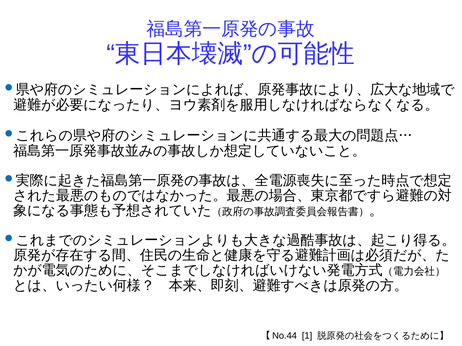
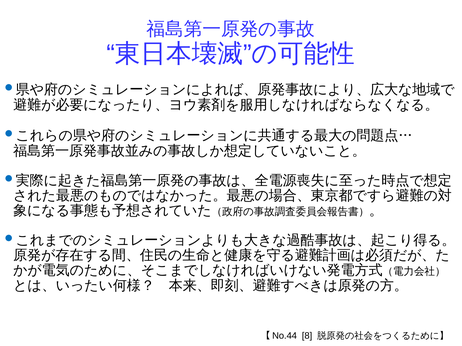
1: 1 -> 8 (307, 336)
